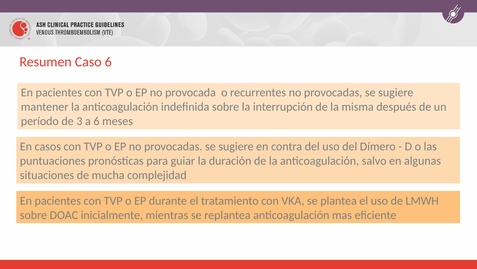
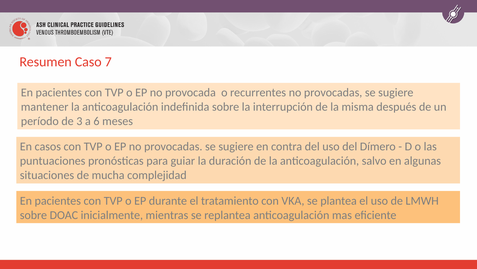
Caso 6: 6 -> 7 (108, 62)
